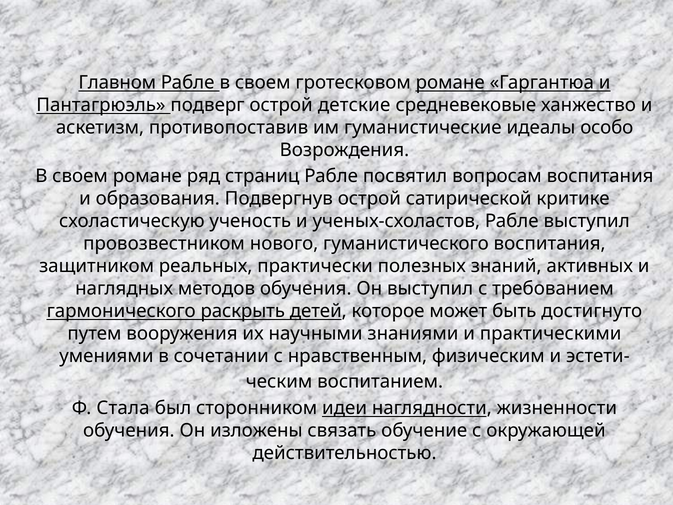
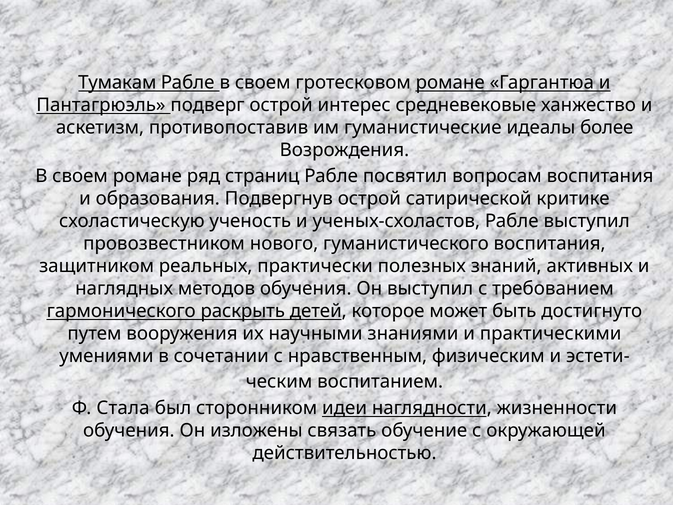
Главном: Главном -> Тумакам (117, 83)
детские: детские -> интерес (354, 105)
особо: особо -> более (607, 127)
